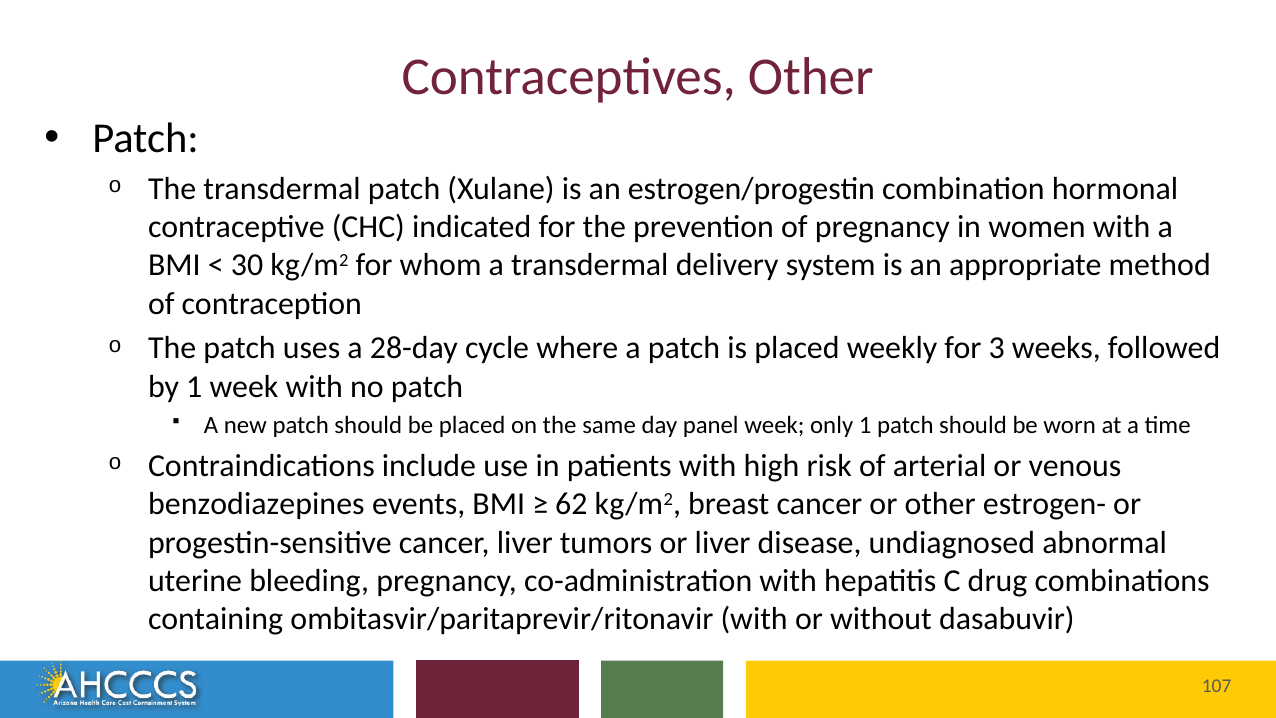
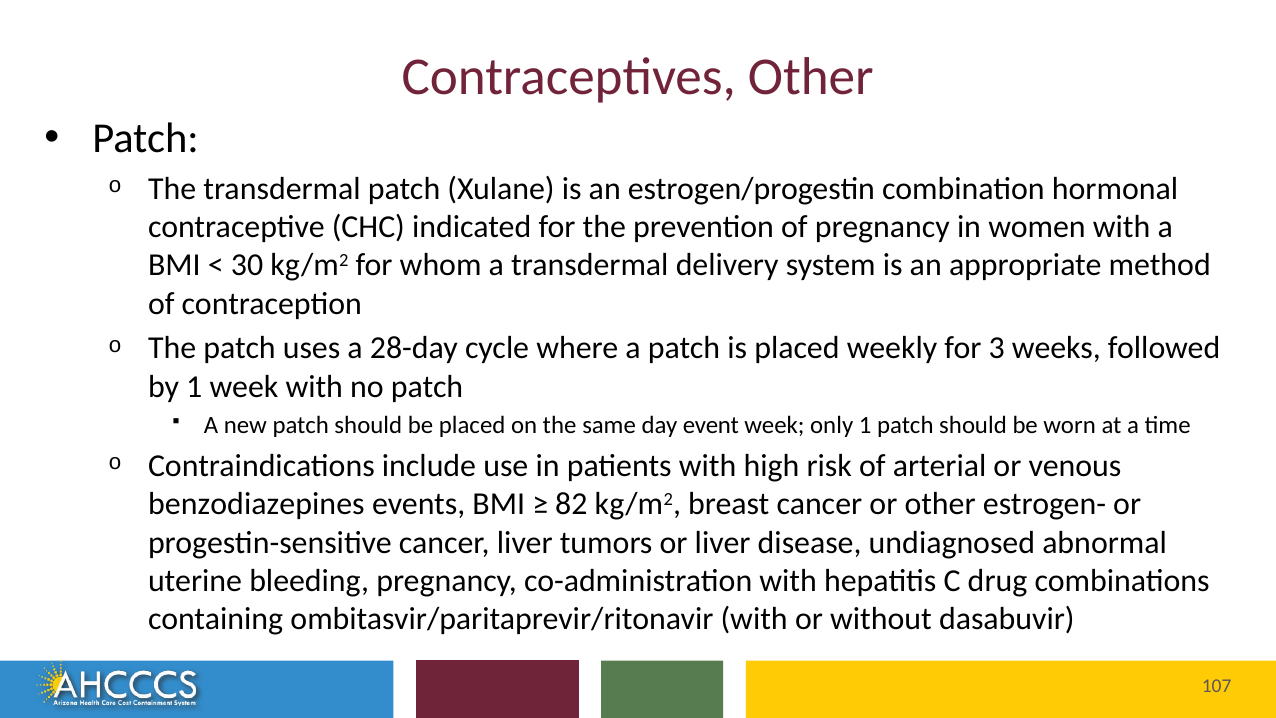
panel: panel -> event (711, 425)
62: 62 -> 82 (571, 504)
